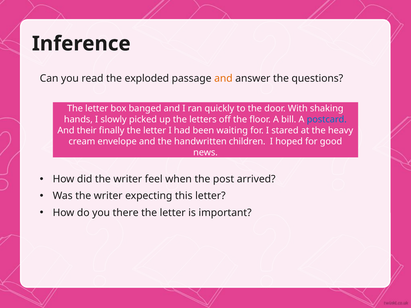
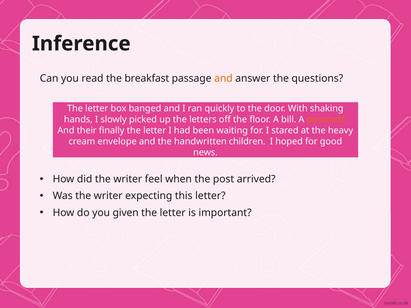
exploded: exploded -> breakfast (147, 78)
postcard colour: blue -> orange (327, 120)
there: there -> given (126, 213)
